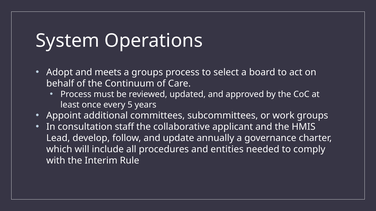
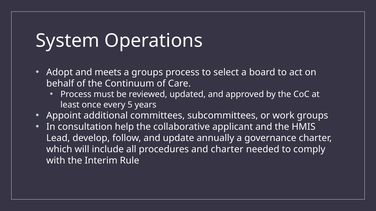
staff: staff -> help (124, 127)
and entities: entities -> charter (227, 150)
